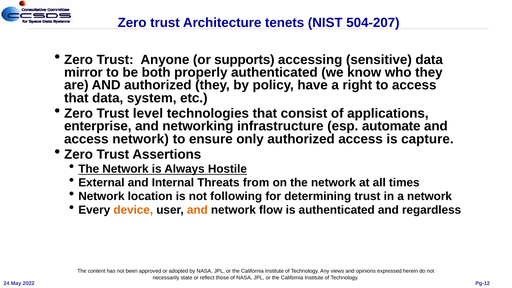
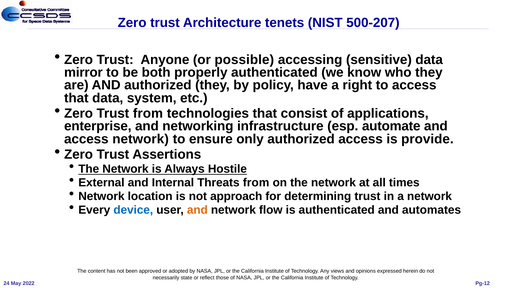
504-207: 504-207 -> 500-207 (373, 23)
supports: supports -> possible (244, 60)
Trust level: level -> from (148, 113)
capture: capture -> provide (427, 139)
following: following -> approach (236, 196)
device colour: orange -> blue (133, 210)
regardless: regardless -> automates (432, 210)
